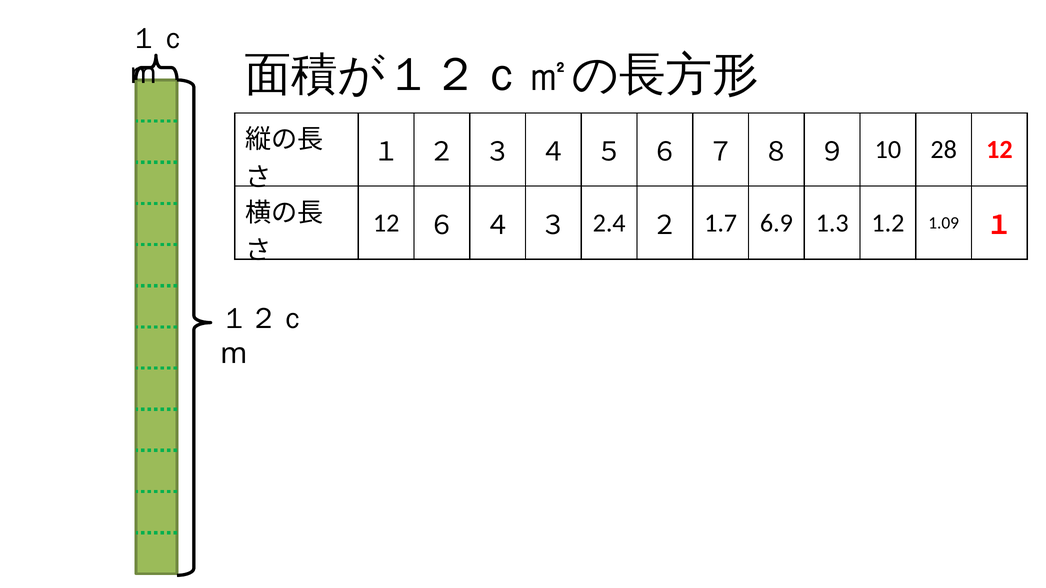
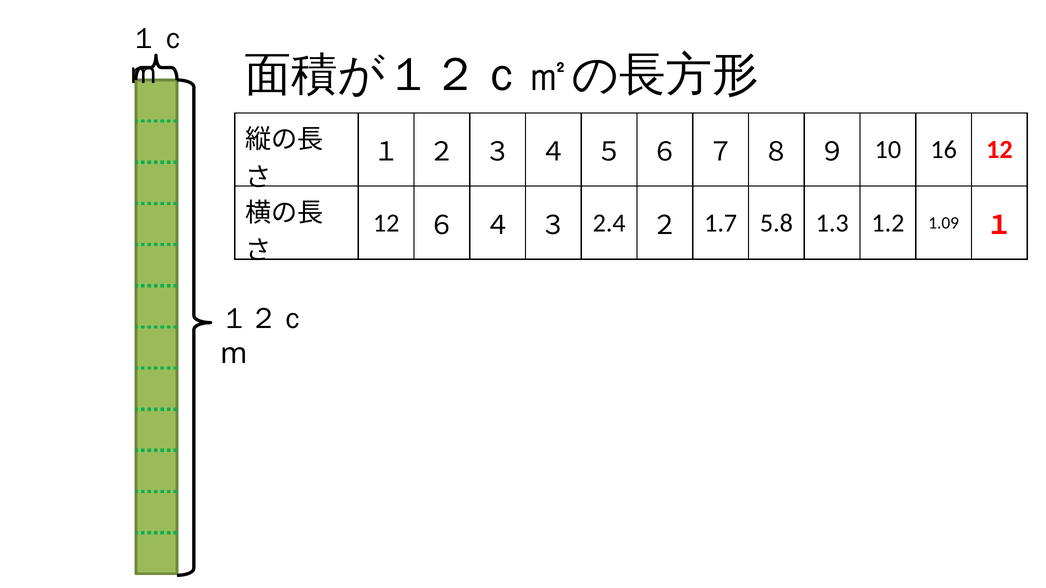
28: 28 -> 16 (944, 150)
6.9: 6.9 -> 5.8 (776, 223)
